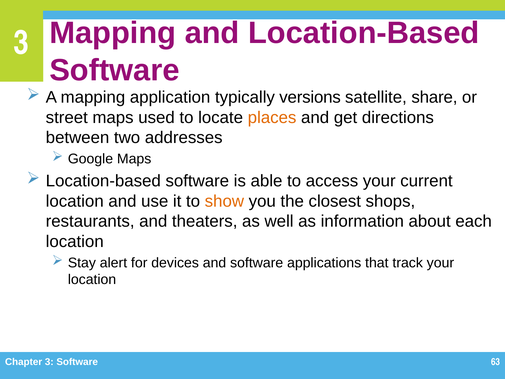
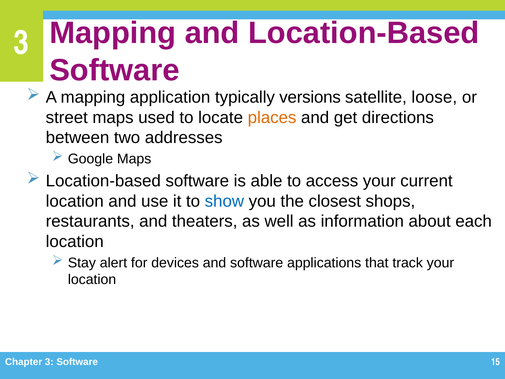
share: share -> loose (434, 97)
show colour: orange -> blue (224, 201)
63: 63 -> 15 (495, 362)
